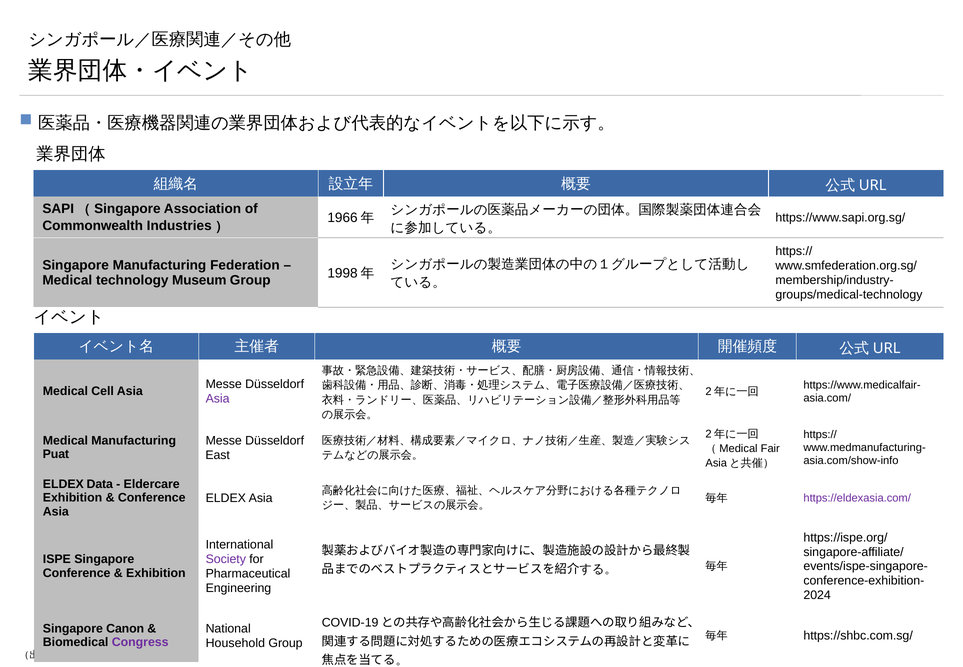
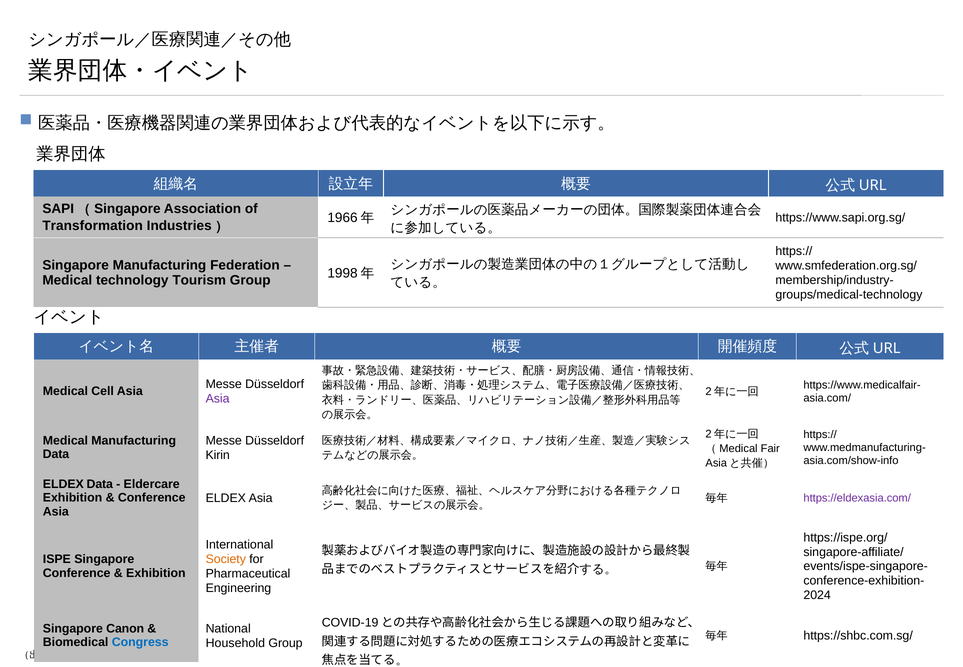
Commonwealth: Commonwealth -> Transformation (93, 226)
Museum: Museum -> Tourism (199, 280)
Puat: Puat -> Data (56, 454)
East: East -> Kirin (218, 455)
Society colour: purple -> orange (226, 559)
Congress colour: purple -> blue (140, 642)
